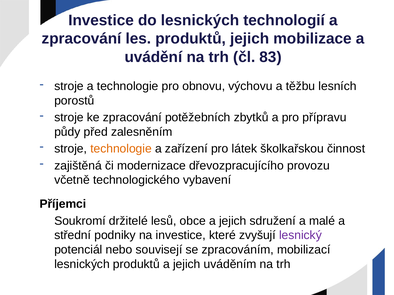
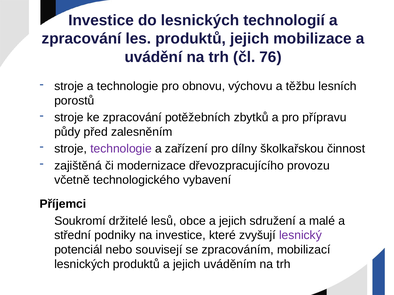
83: 83 -> 76 (271, 57)
technologie colour: orange -> purple (121, 149)
látek: látek -> dílny (244, 149)
